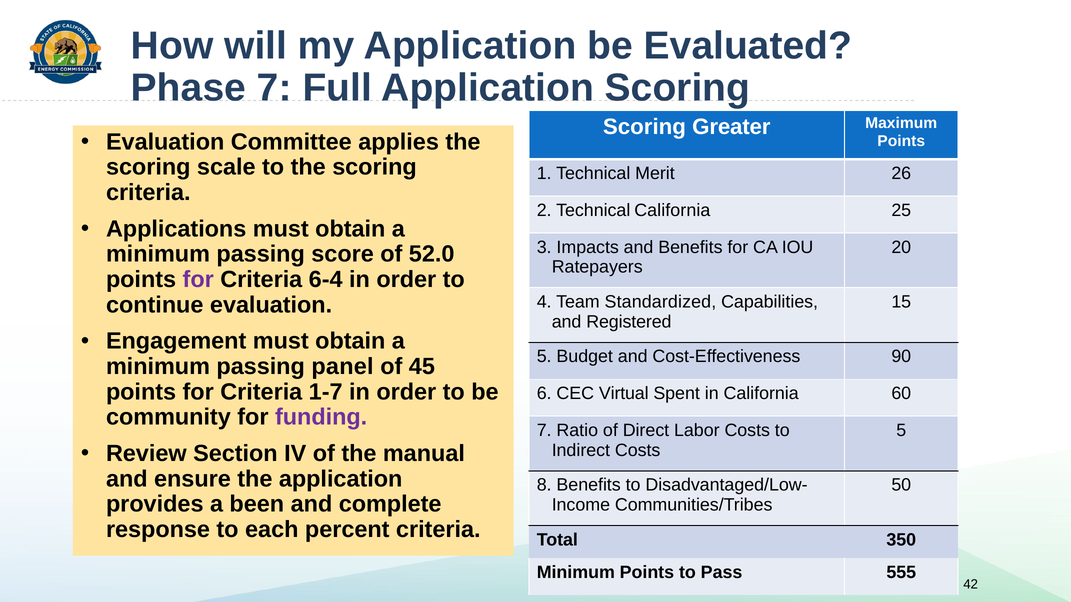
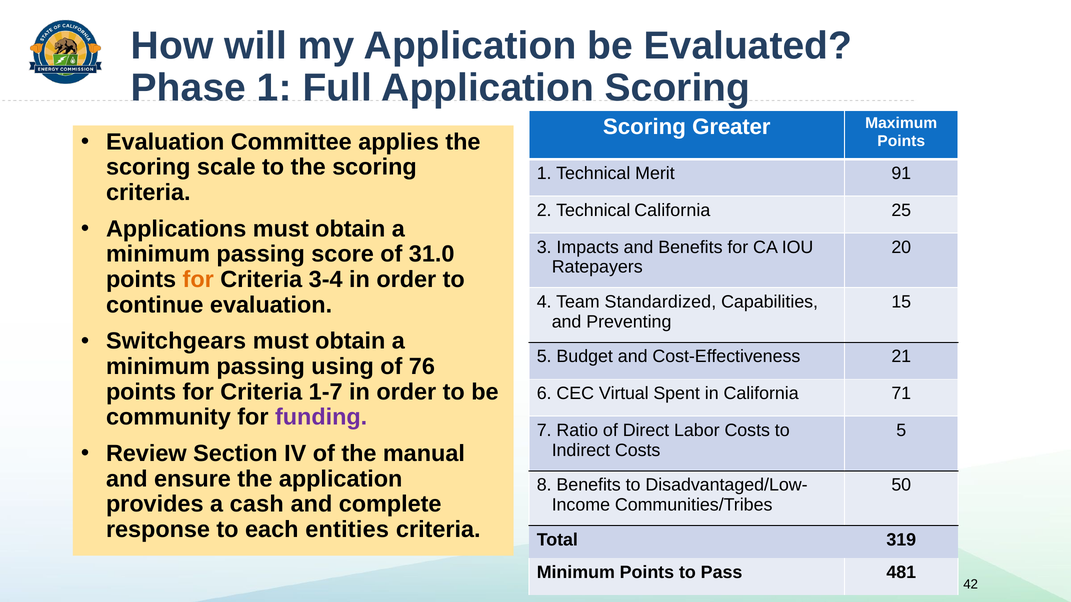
Phase 7: 7 -> 1 (274, 88)
26: 26 -> 91 (901, 174)
52.0: 52.0 -> 31.0 (432, 254)
for colour: purple -> orange (198, 280)
6-4: 6-4 -> 3-4 (326, 280)
Registered: Registered -> Preventing (629, 322)
Engagement: Engagement -> Switchgears (176, 341)
90: 90 -> 21 (901, 357)
panel: panel -> using (343, 367)
45: 45 -> 76 (422, 367)
60: 60 -> 71 (901, 394)
been: been -> cash (257, 504)
percent: percent -> entities (347, 530)
350: 350 -> 319 (901, 540)
555: 555 -> 481 (901, 573)
